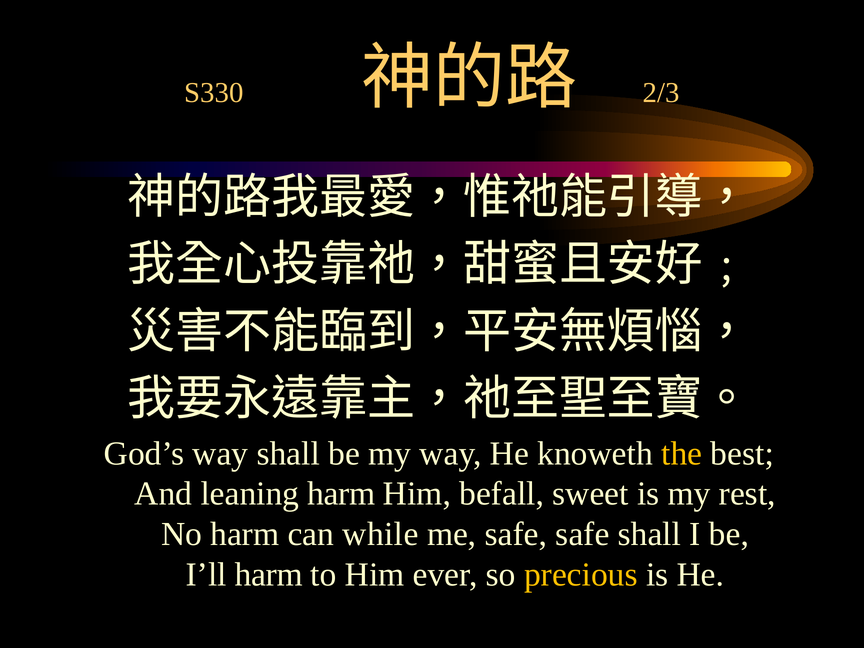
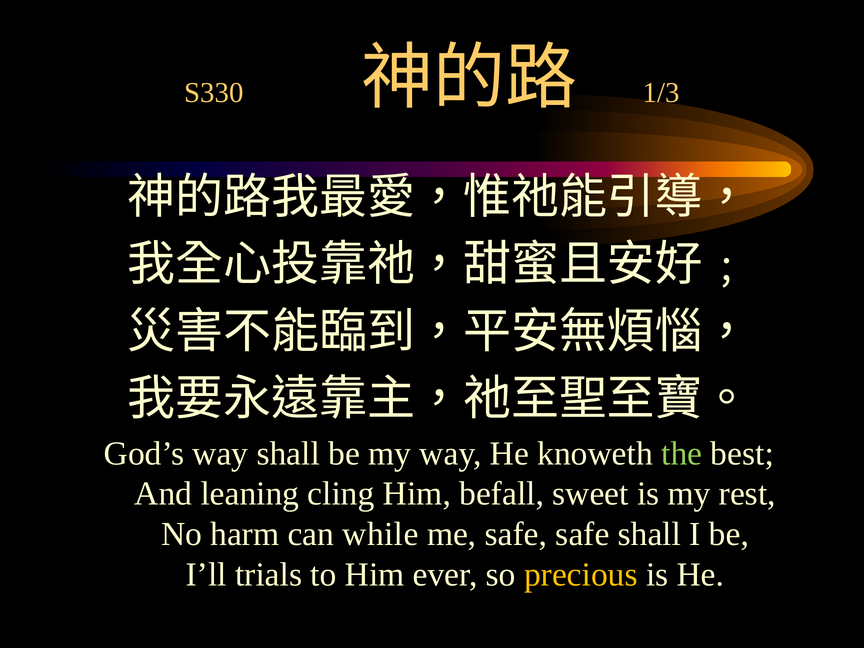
2/3: 2/3 -> 1/3 (661, 93)
the colour: yellow -> light green (682, 454)
leaning harm: harm -> cling (341, 494)
I’ll harm: harm -> trials (269, 575)
